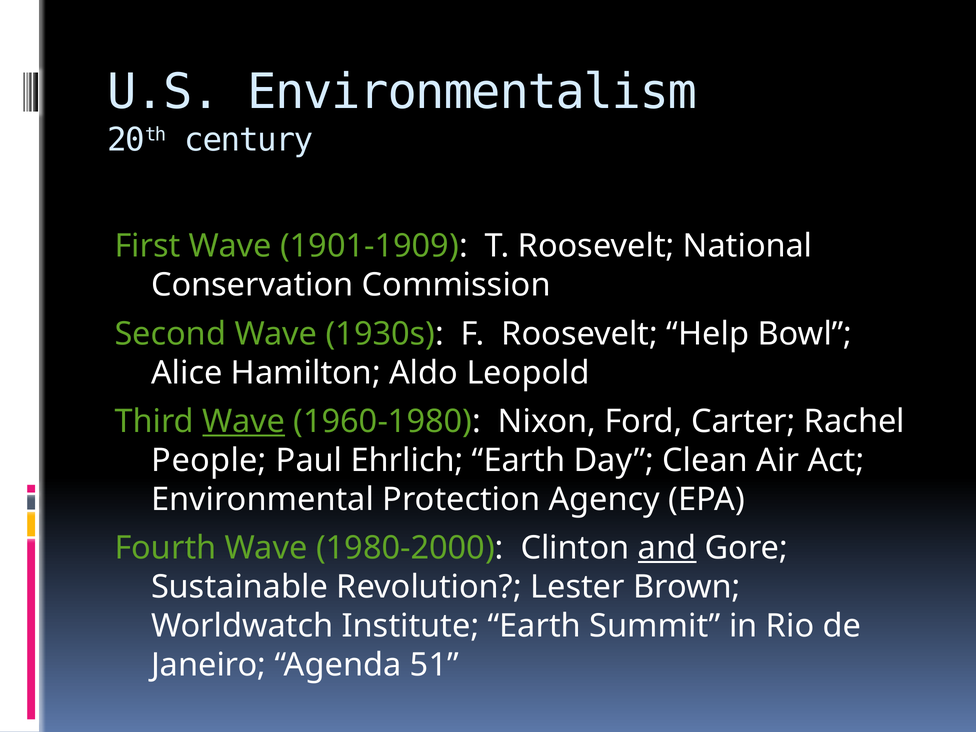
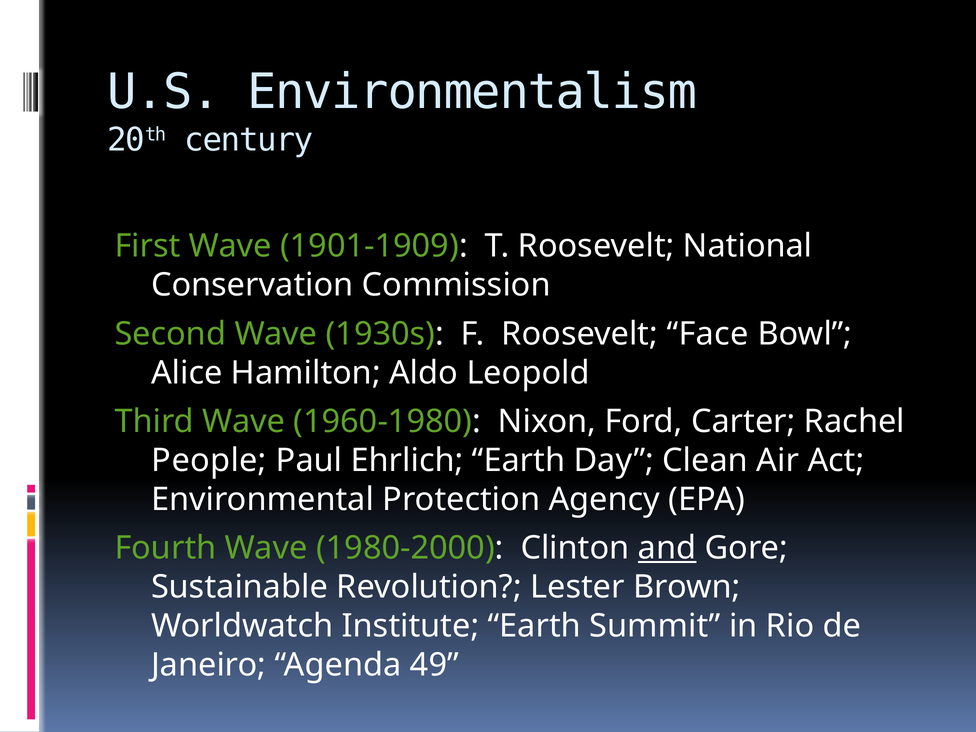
Help: Help -> Face (708, 334)
Wave underline: present -> none (244, 421)
51: 51 -> 49 (434, 665)
